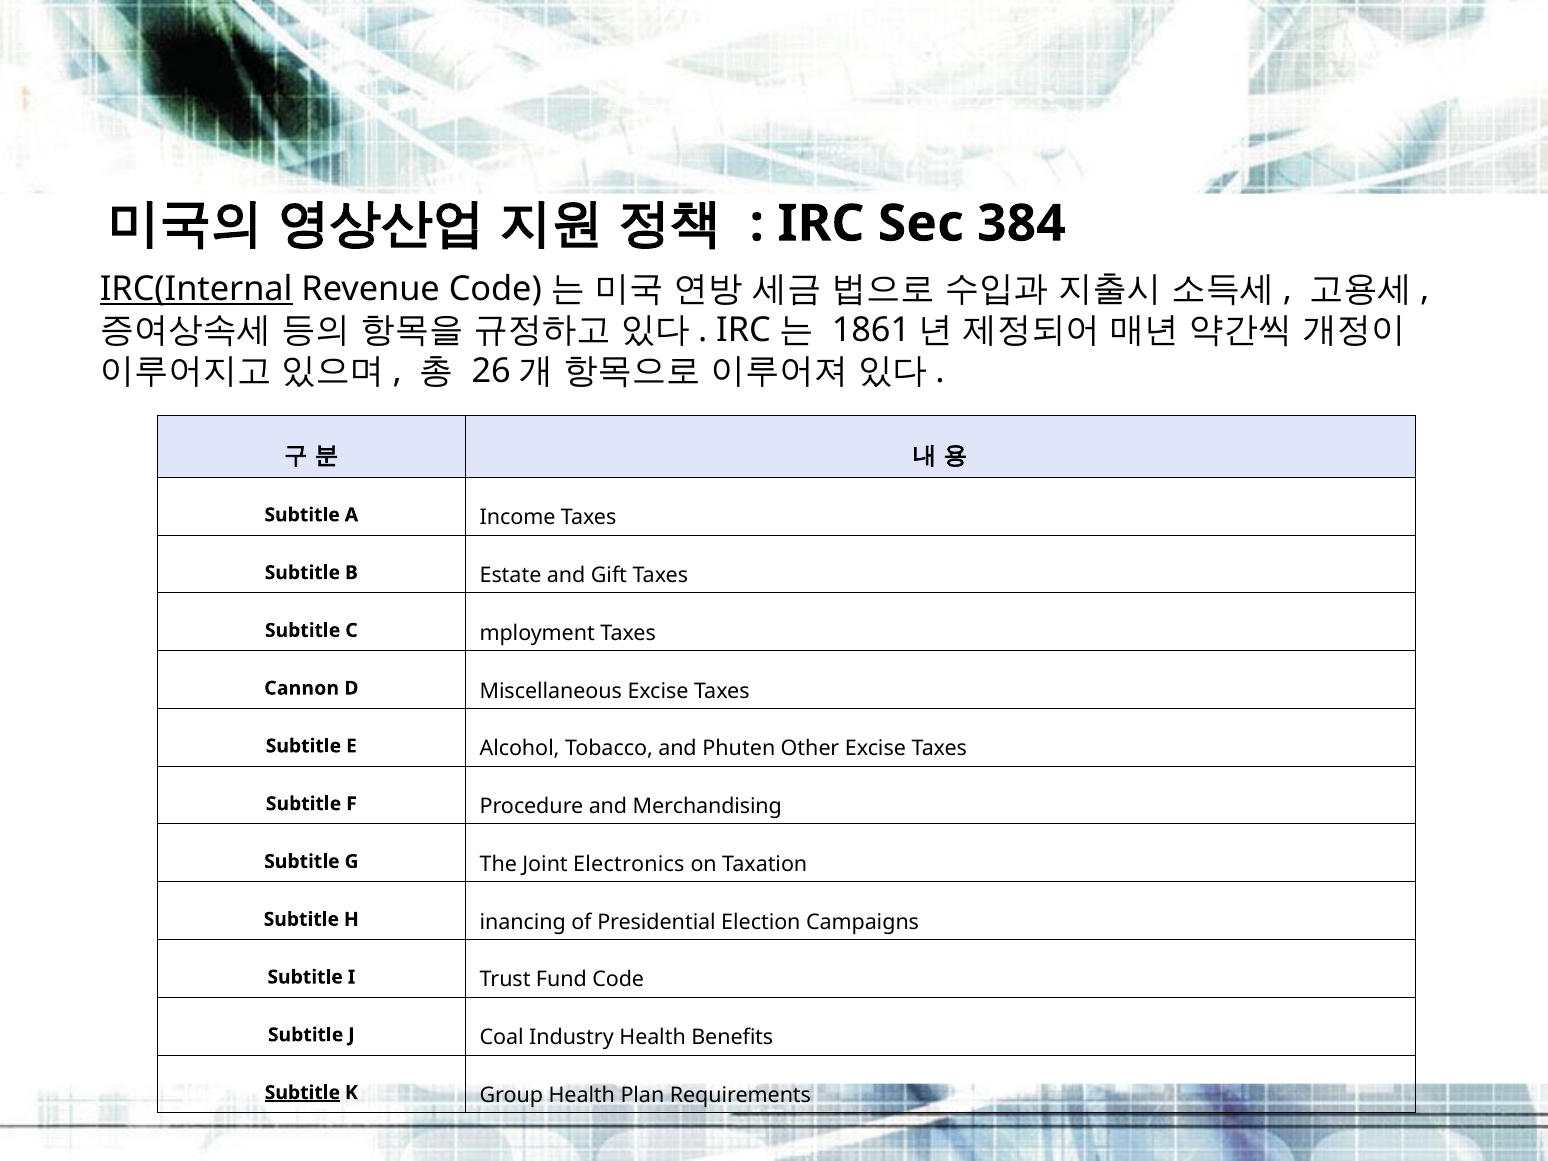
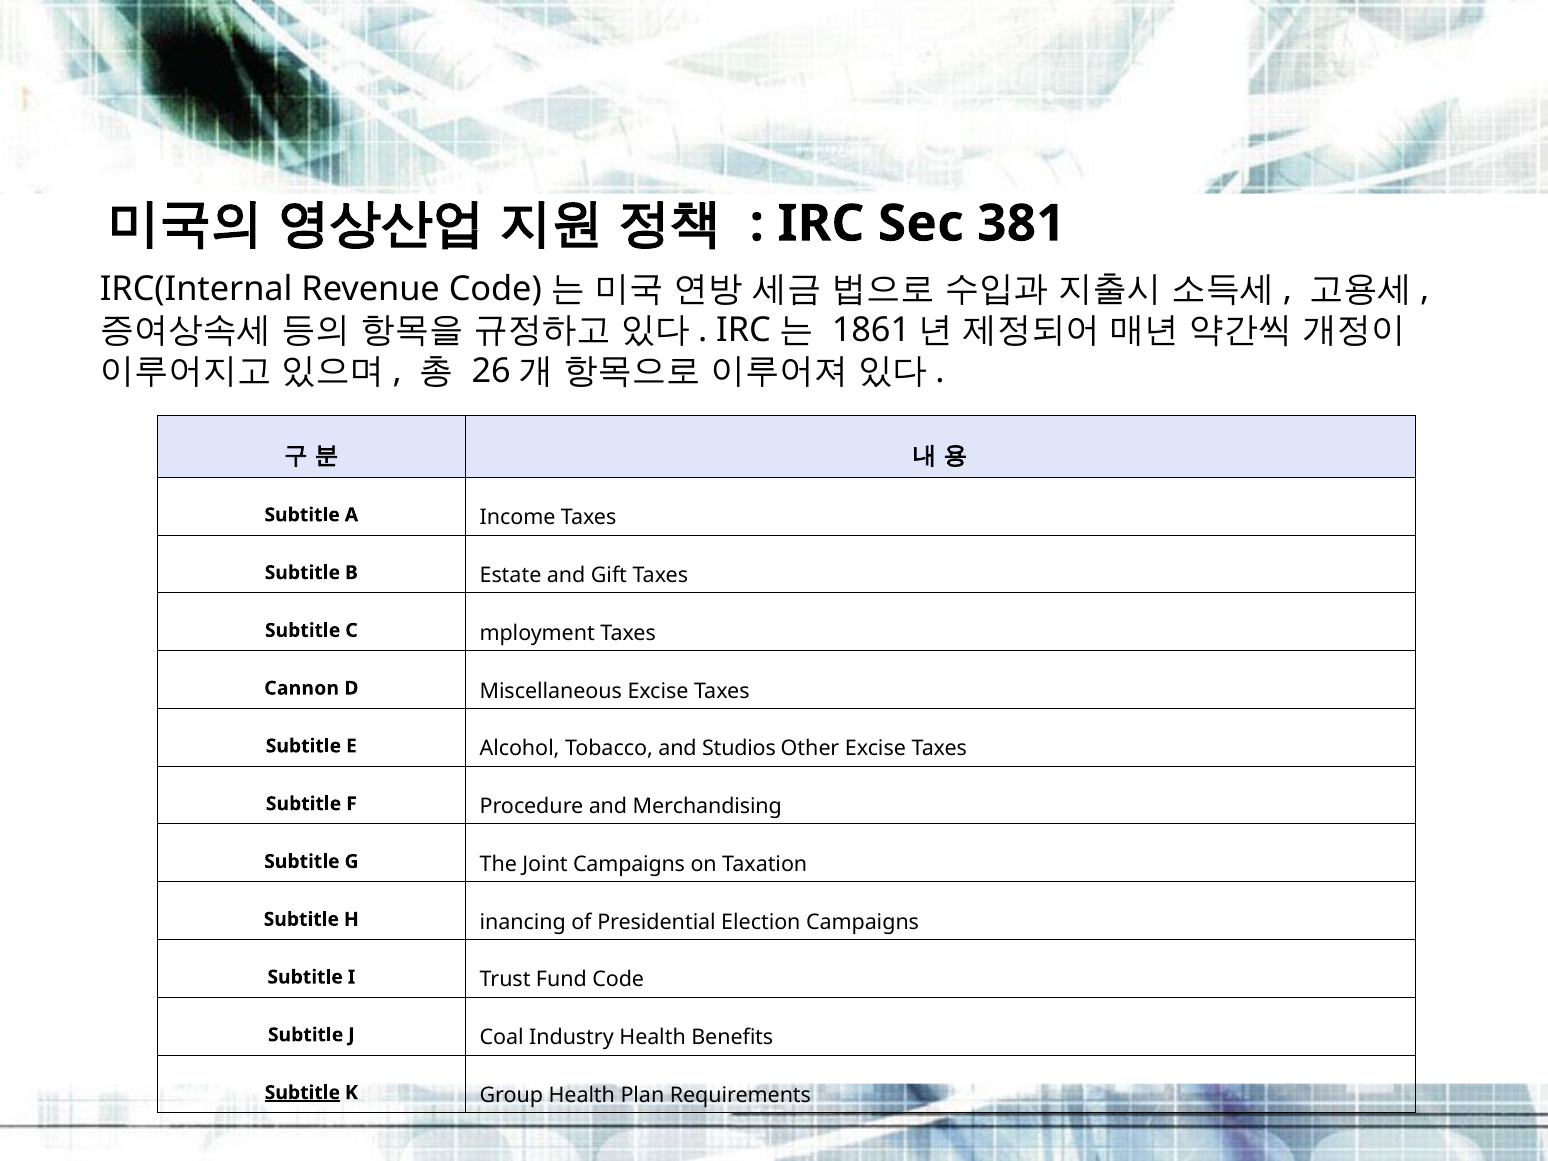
384: 384 -> 381 (1021, 224)
IRC(Internal underline: present -> none (196, 289)
Phuten: Phuten -> Studios (739, 749)
Joint Electronics: Electronics -> Campaigns (629, 864)
